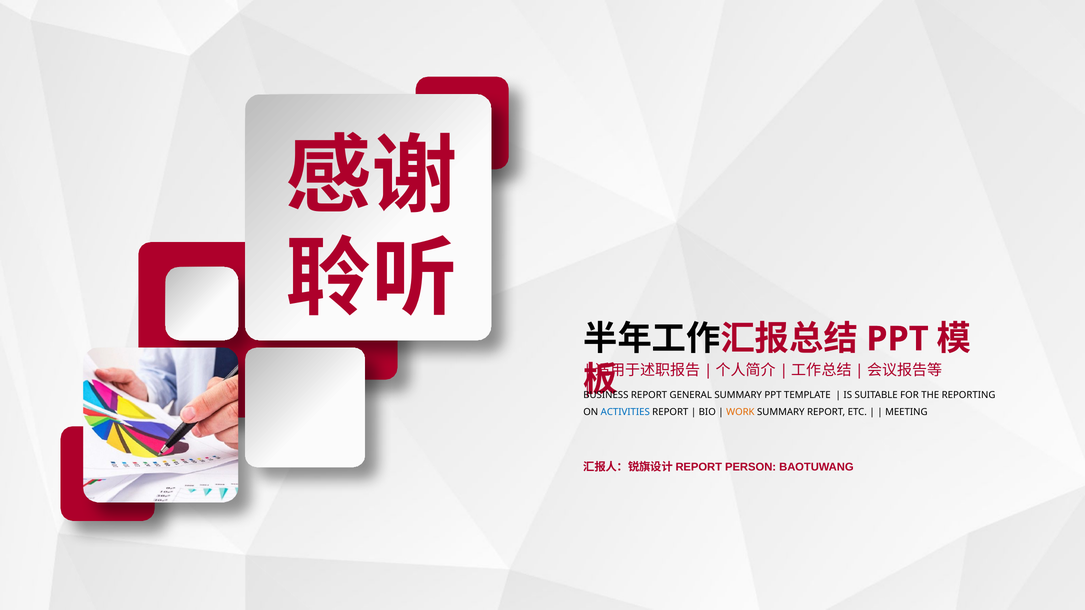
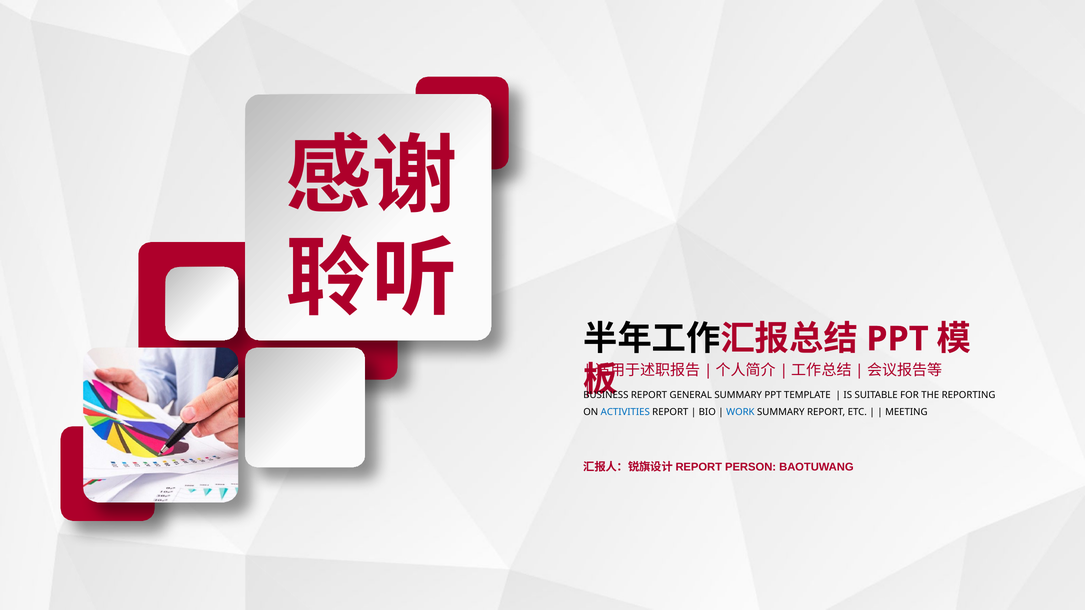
WORK colour: orange -> blue (740, 412)
